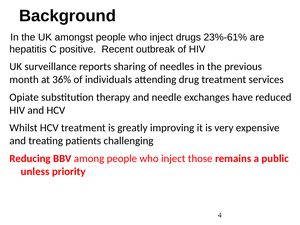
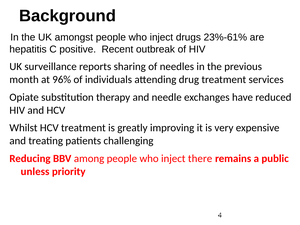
36%: 36% -> 96% (62, 80)
those: those -> there (200, 158)
